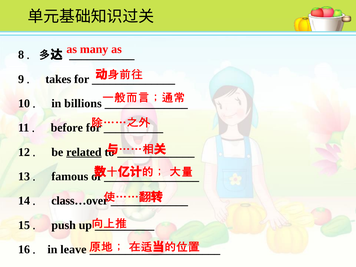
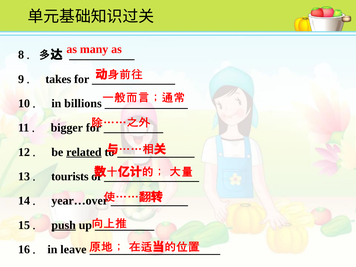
before: before -> bigger (67, 128)
famous: famous -> tourists (70, 176)
class…over: class…over -> year…over (80, 201)
push underline: none -> present (64, 225)
